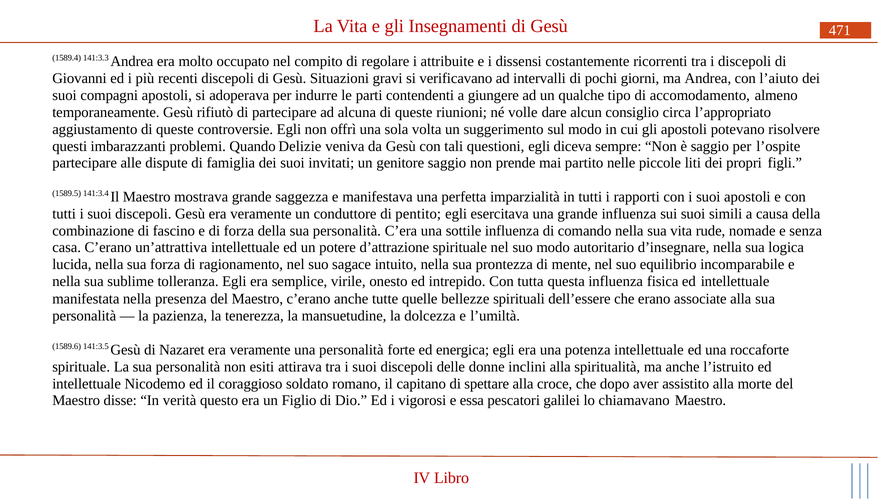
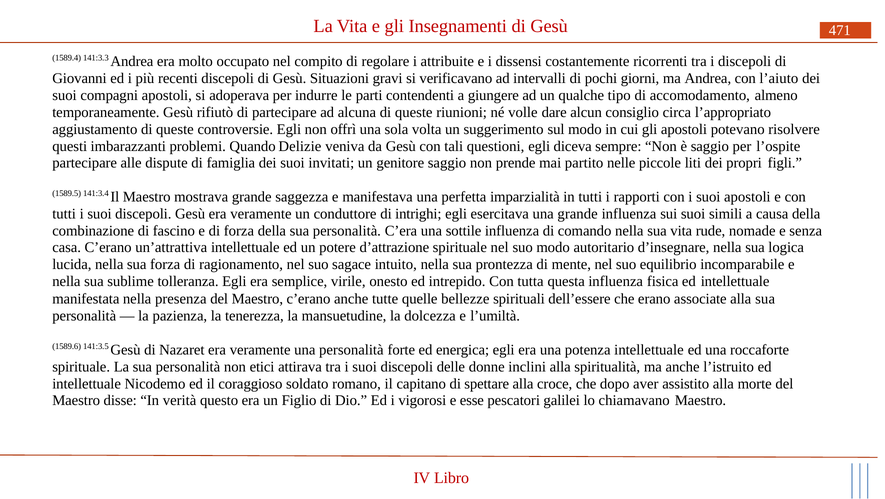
pentito: pentito -> intrighi (418, 214)
esiti: esiti -> etici (262, 366)
essa: essa -> esse (472, 400)
